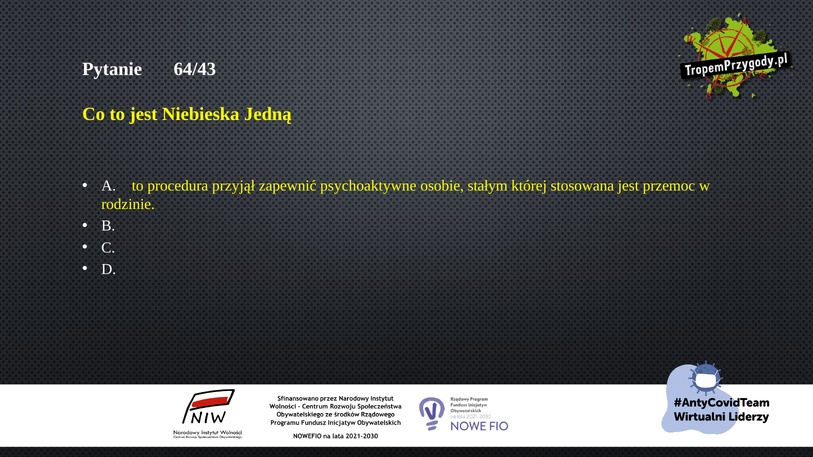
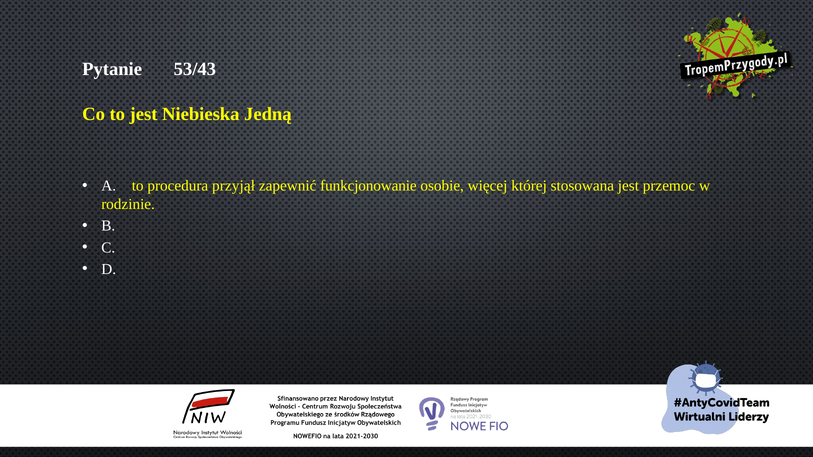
64/43: 64/43 -> 53/43 (195, 69)
psychoaktywne: psychoaktywne -> funkcjonowanie (368, 186)
stałym: stałym -> więcej (488, 186)
